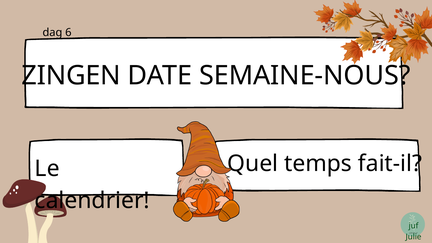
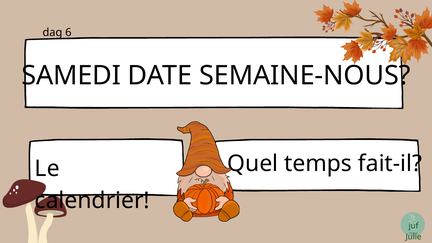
ZINGEN: ZINGEN -> SAMEDI (71, 76)
